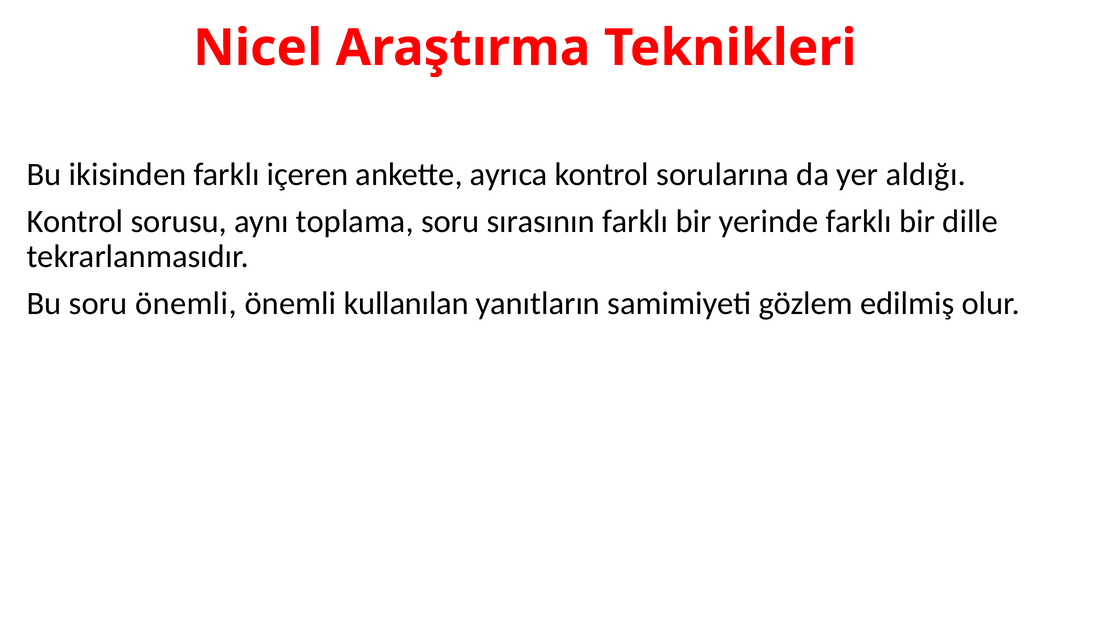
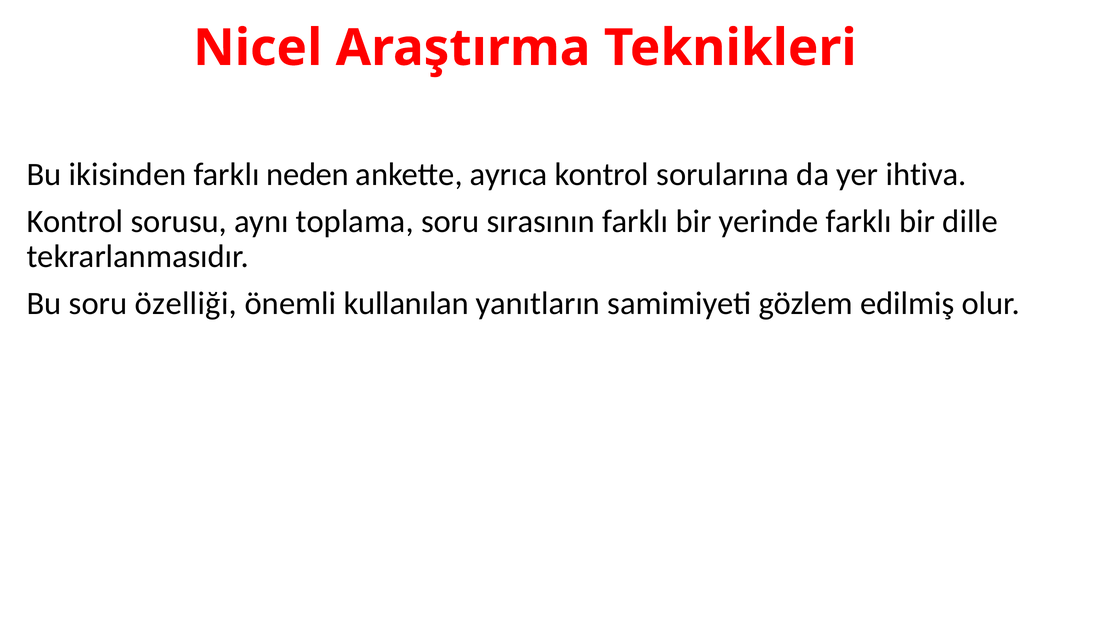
içeren: içeren -> neden (308, 175)
aldığı: aldığı -> ihtiva (926, 175)
soru önemli: önemli -> özelliği (186, 303)
